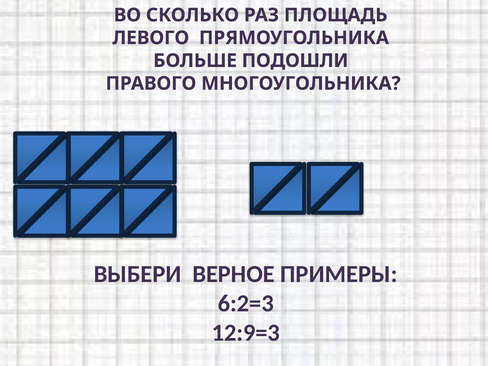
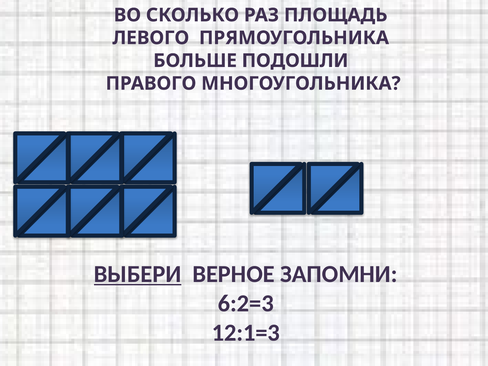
ВЫБЕРИ underline: none -> present (138, 274)
ПРИМЕРЫ: ПРИМЕРЫ -> ЗАПОМНИ (339, 274)
12:9=3: 12:9=3 -> 12:1=3 (246, 333)
